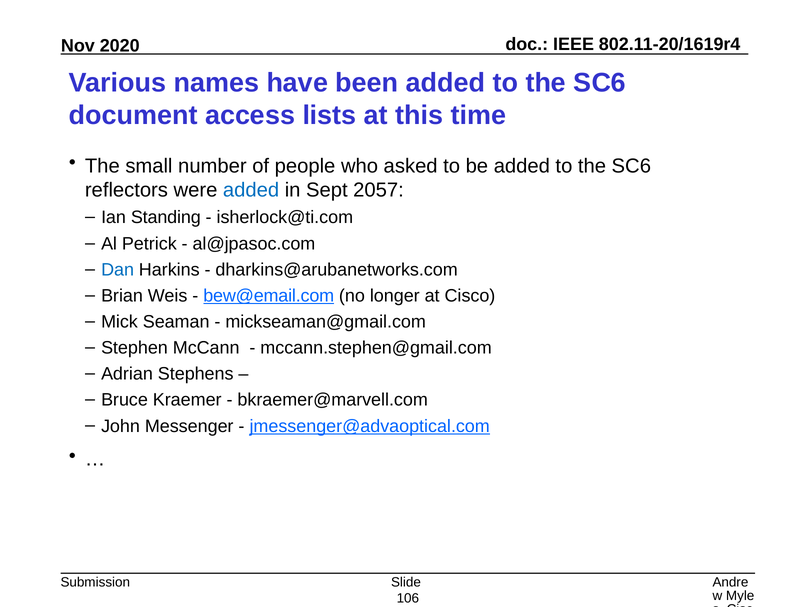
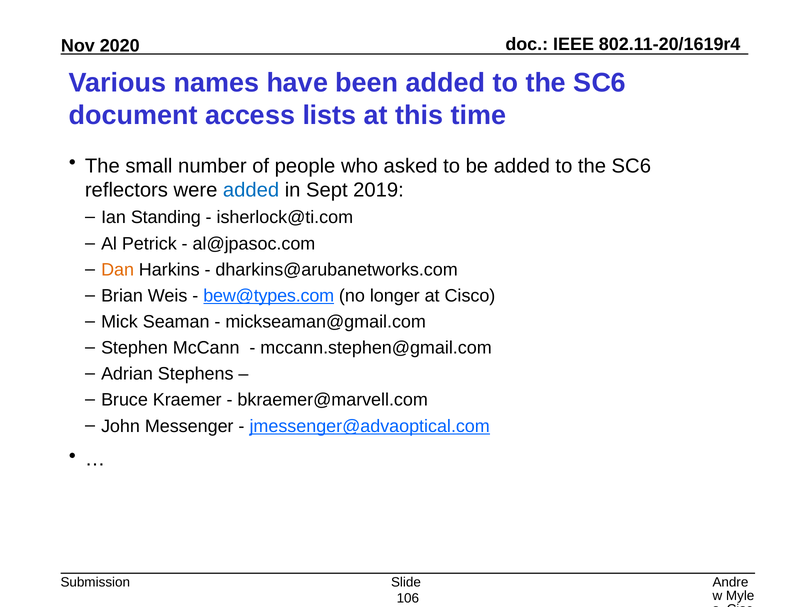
2057: 2057 -> 2019 (379, 190)
Dan colour: blue -> orange (118, 270)
bew@email.com: bew@email.com -> bew@types.com (269, 296)
